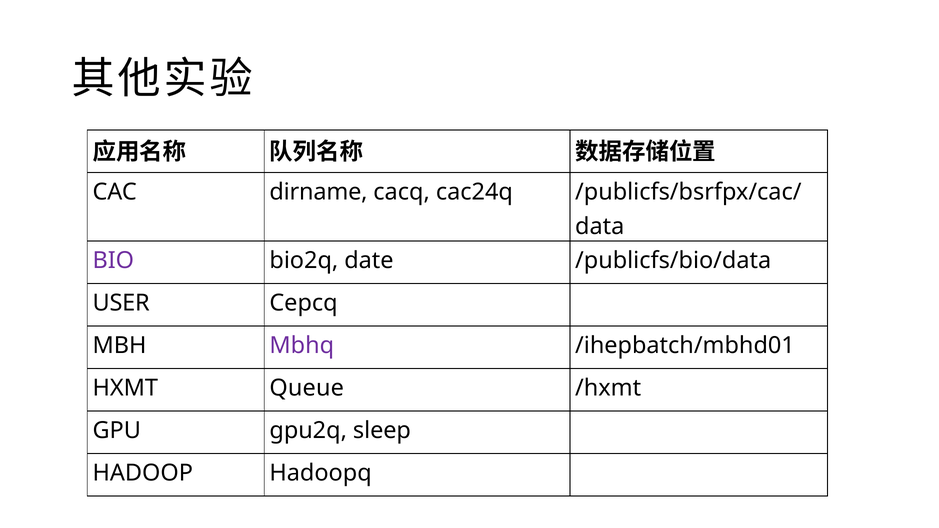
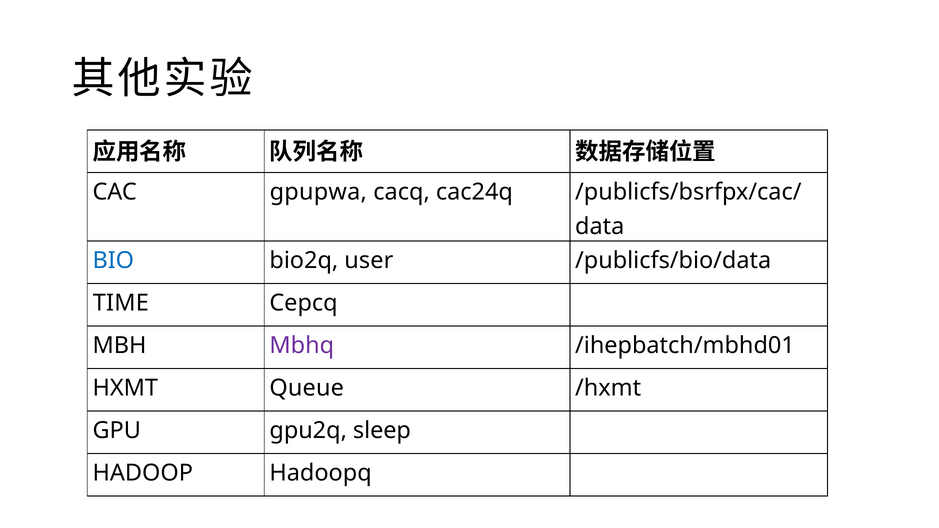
dirname: dirname -> gpupwa (318, 192)
BIO colour: purple -> blue (113, 261)
date: date -> user (369, 261)
USER: USER -> TIME (121, 303)
